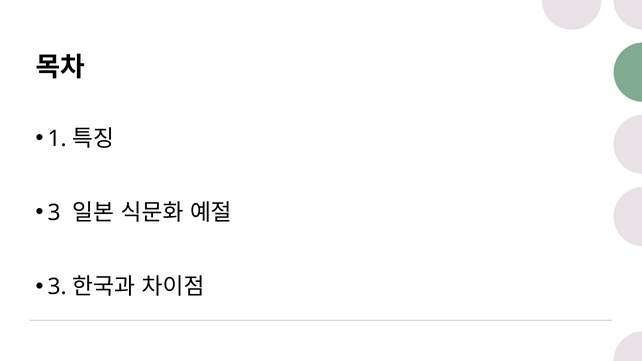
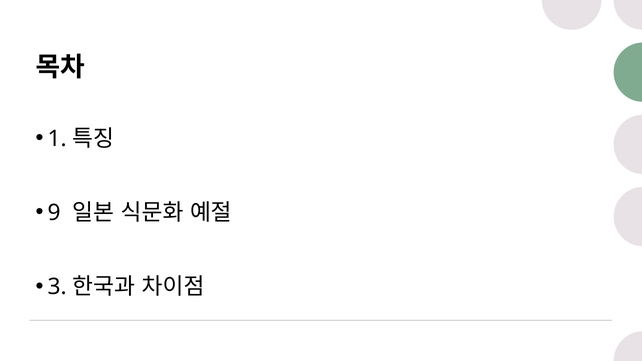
3: 3 -> 9 (54, 213)
